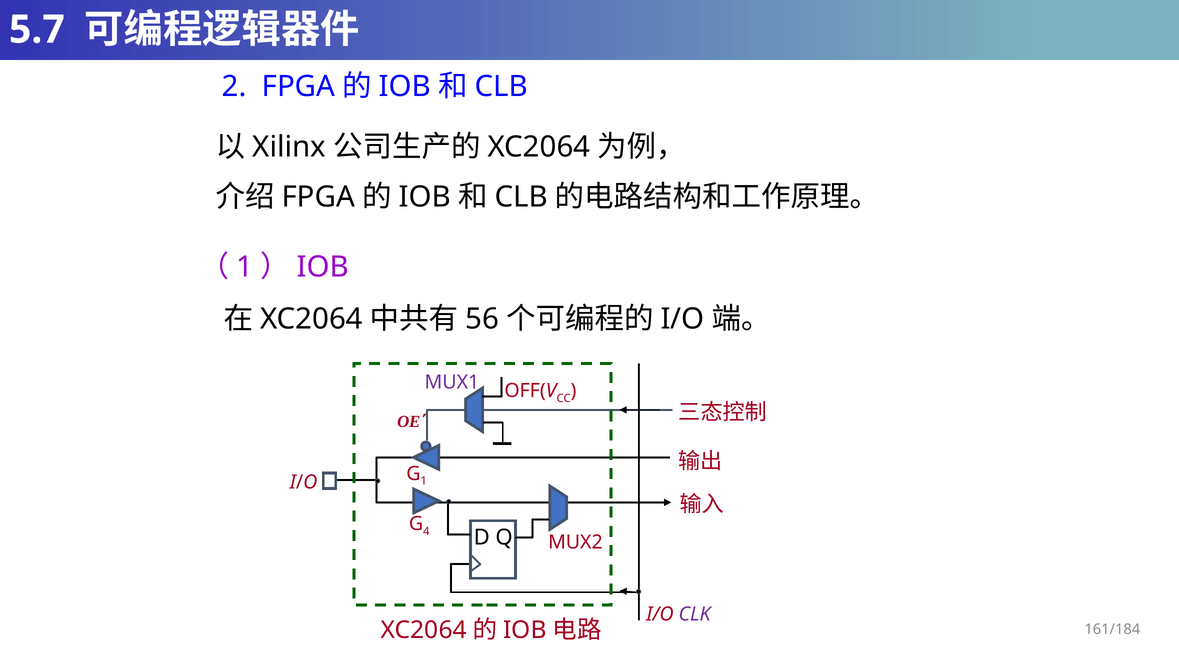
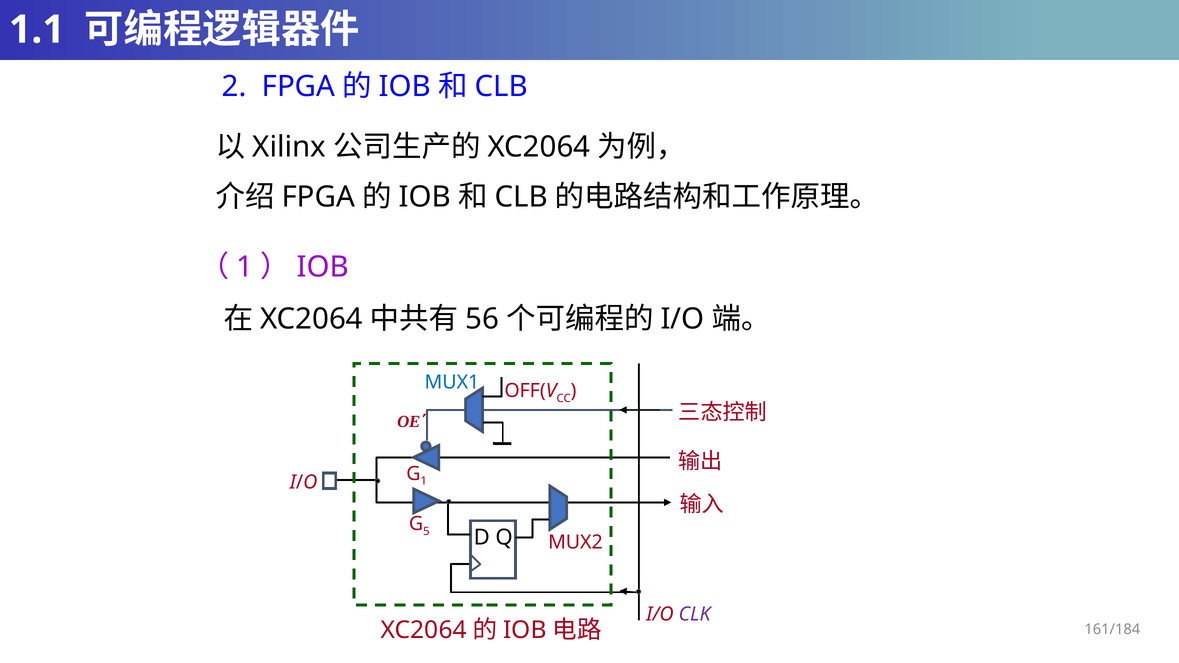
5.7: 5.7 -> 1.1 (37, 30)
MUX1 colour: purple -> blue (452, 383)
4: 4 -> 5 (426, 532)
